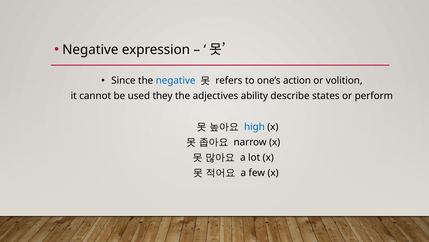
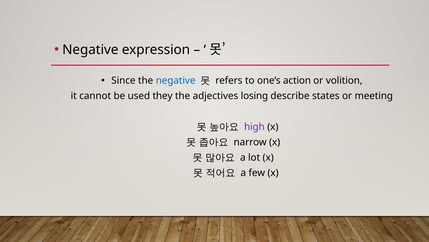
ability: ability -> losing (254, 96)
perform: perform -> meeting (374, 96)
high colour: blue -> purple (254, 126)
